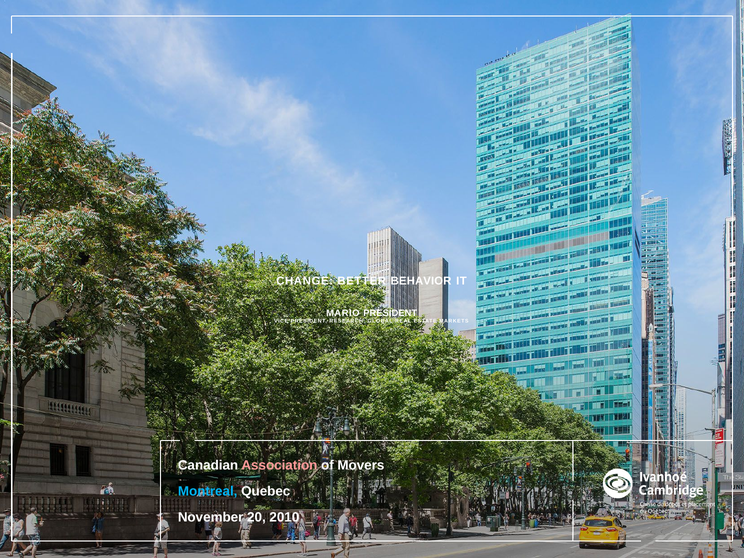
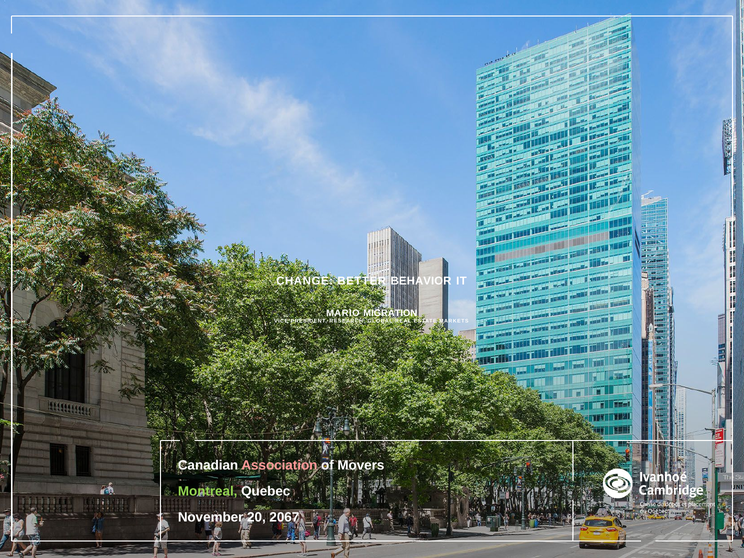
MARIO PRESIDENT: PRESIDENT -> MIGRATION (390, 313)
Montreal colour: light blue -> light green (208, 491)
2010: 2010 -> 2067 (284, 517)
